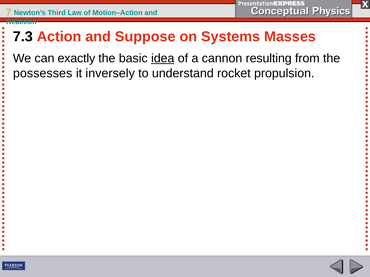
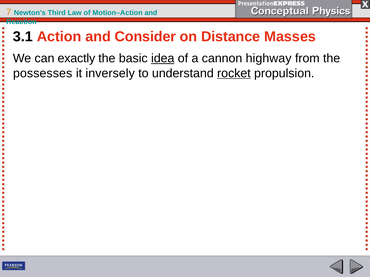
7.3: 7.3 -> 3.1 (23, 37)
Suppose: Suppose -> Consider (145, 37)
Systems: Systems -> Distance (231, 37)
resulting: resulting -> highway (269, 59)
rocket underline: none -> present (234, 73)
